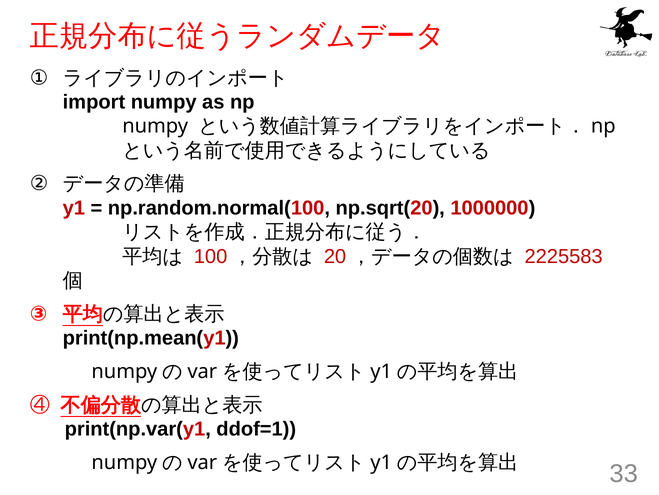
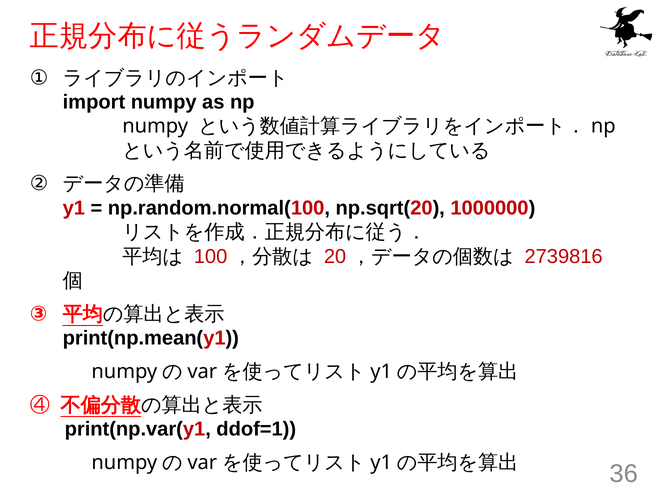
2225583: 2225583 -> 2739816 (564, 256)
33: 33 -> 36 (624, 473)
